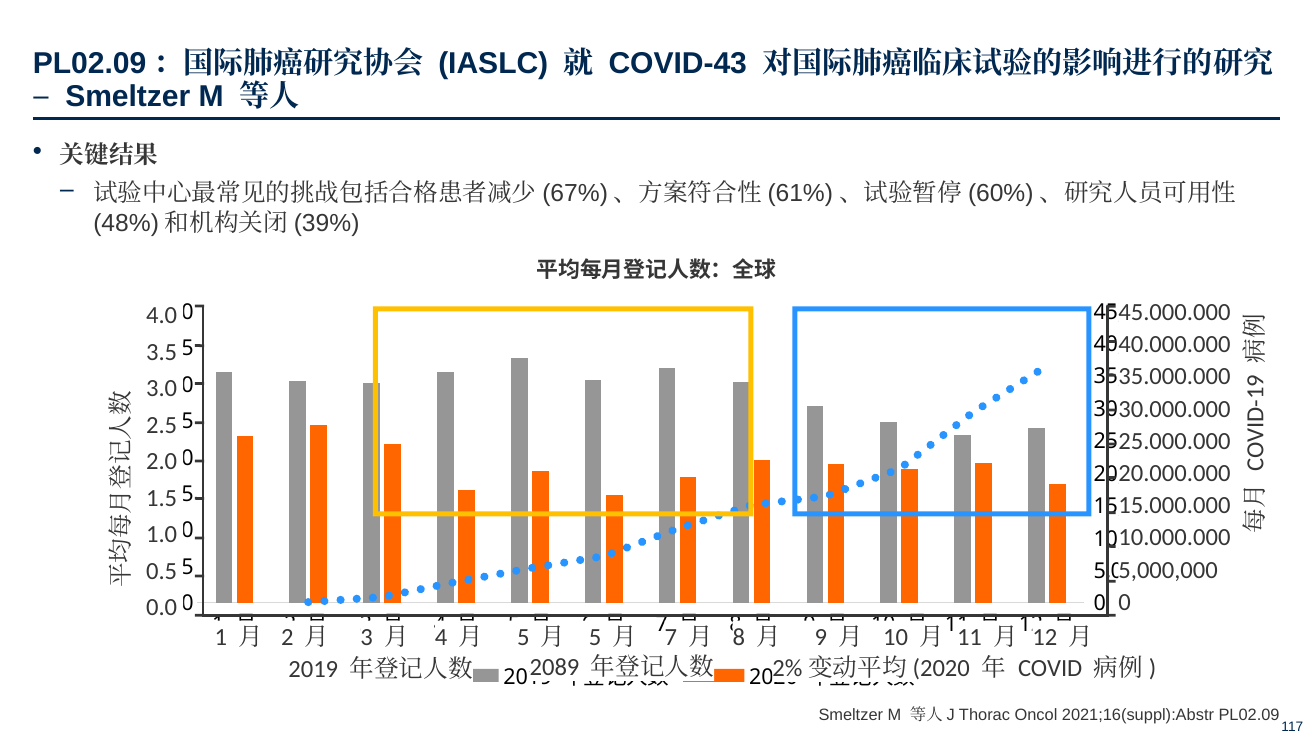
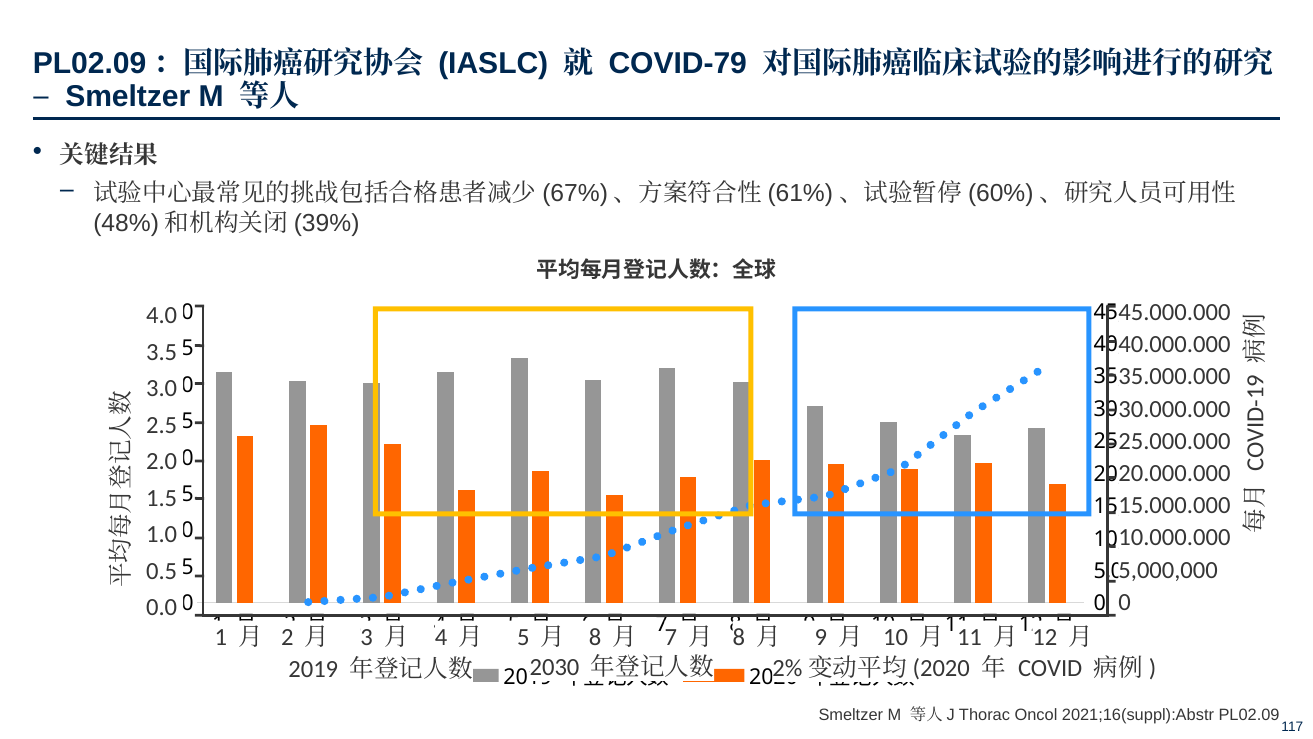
COVID-43: COVID-43 -> COVID-79 (678, 64)
5: 5 -> 8 (595, 637)
2089: 2089 -> 2030 (555, 667)
